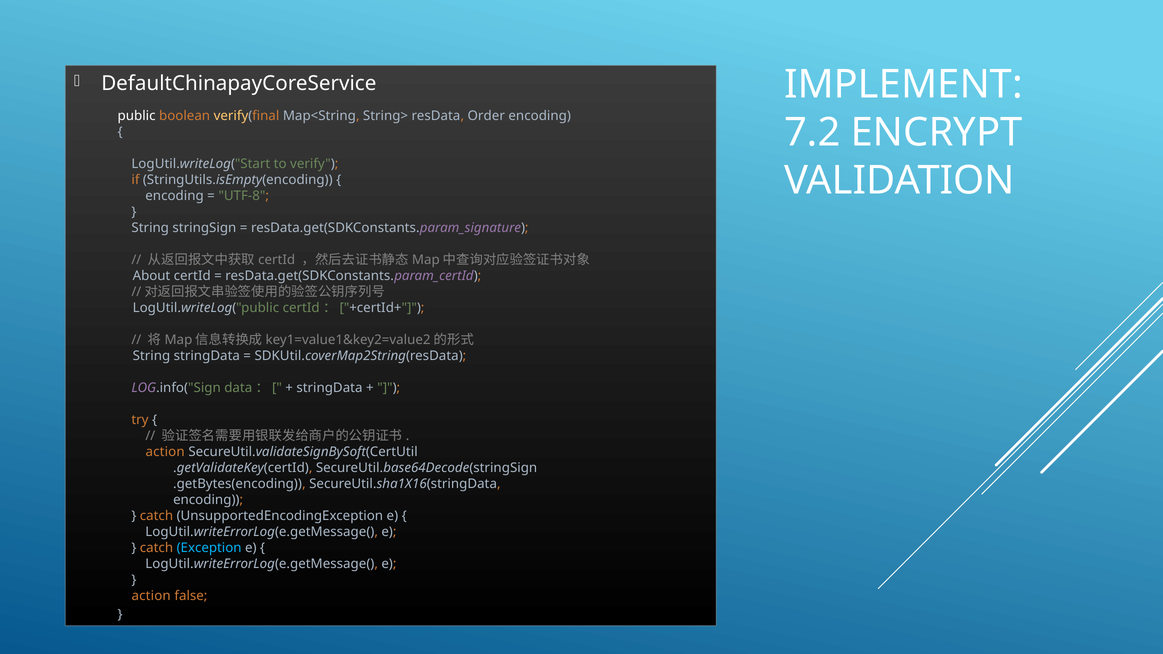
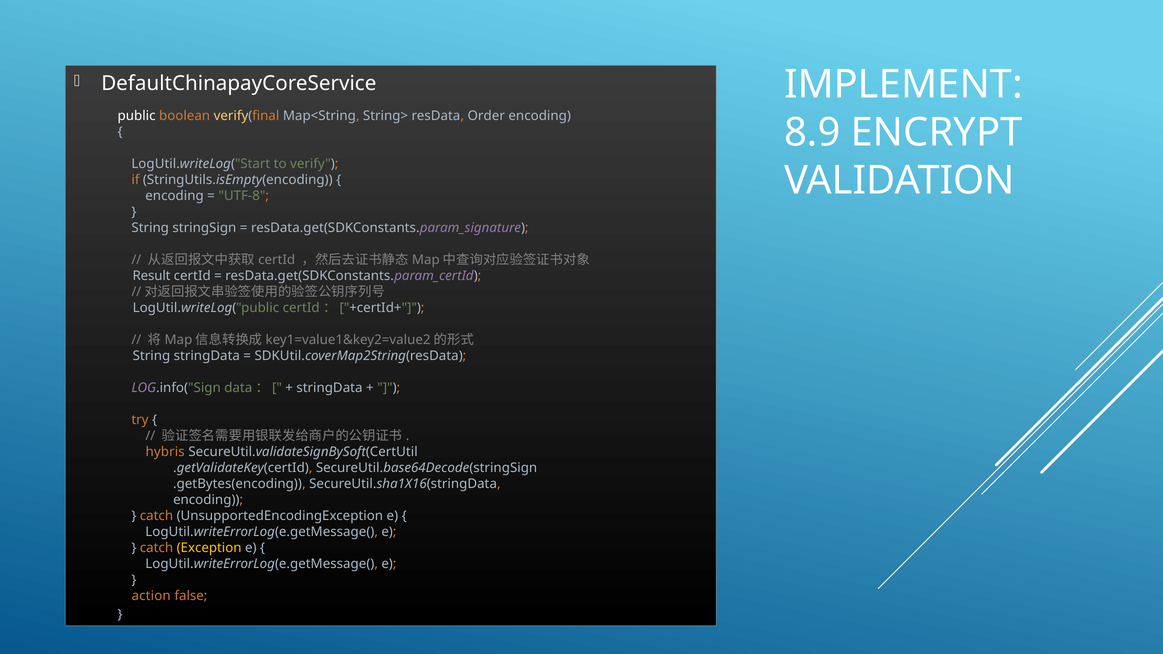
7.2: 7.2 -> 8.9 (812, 133)
About: About -> Result (152, 276)
action: action -> hybris (165, 452)
Exception colour: light blue -> yellow (209, 548)
